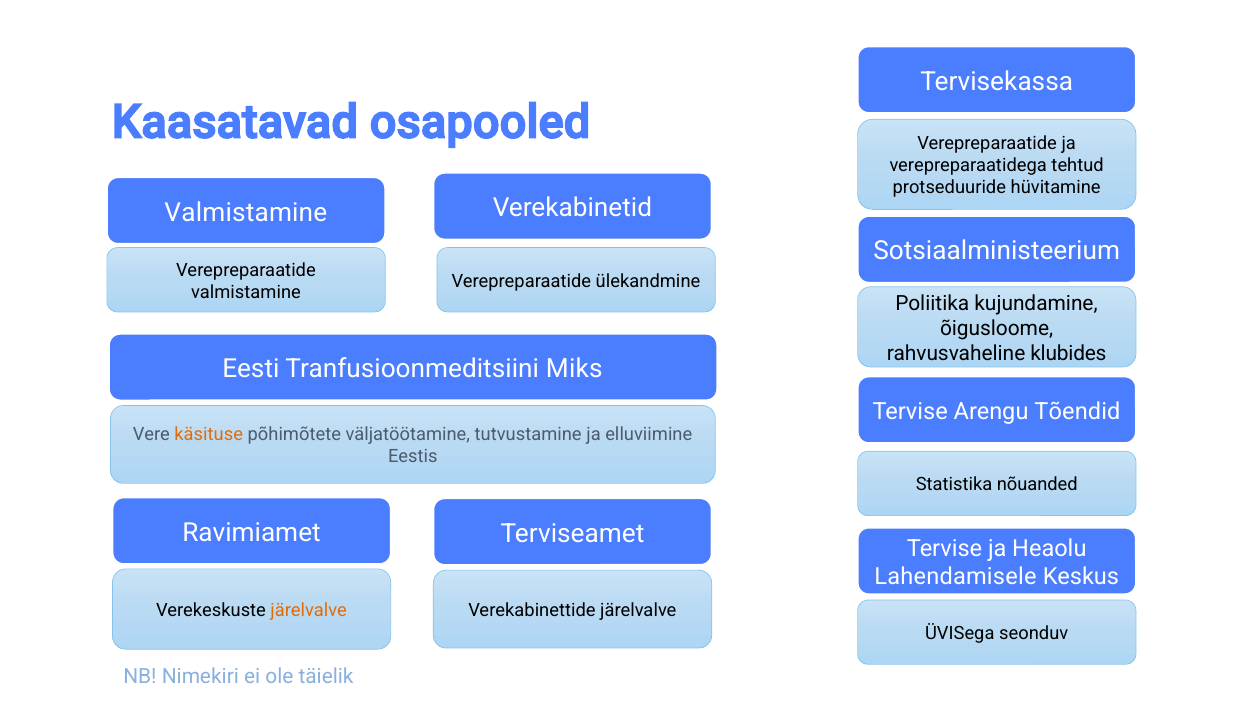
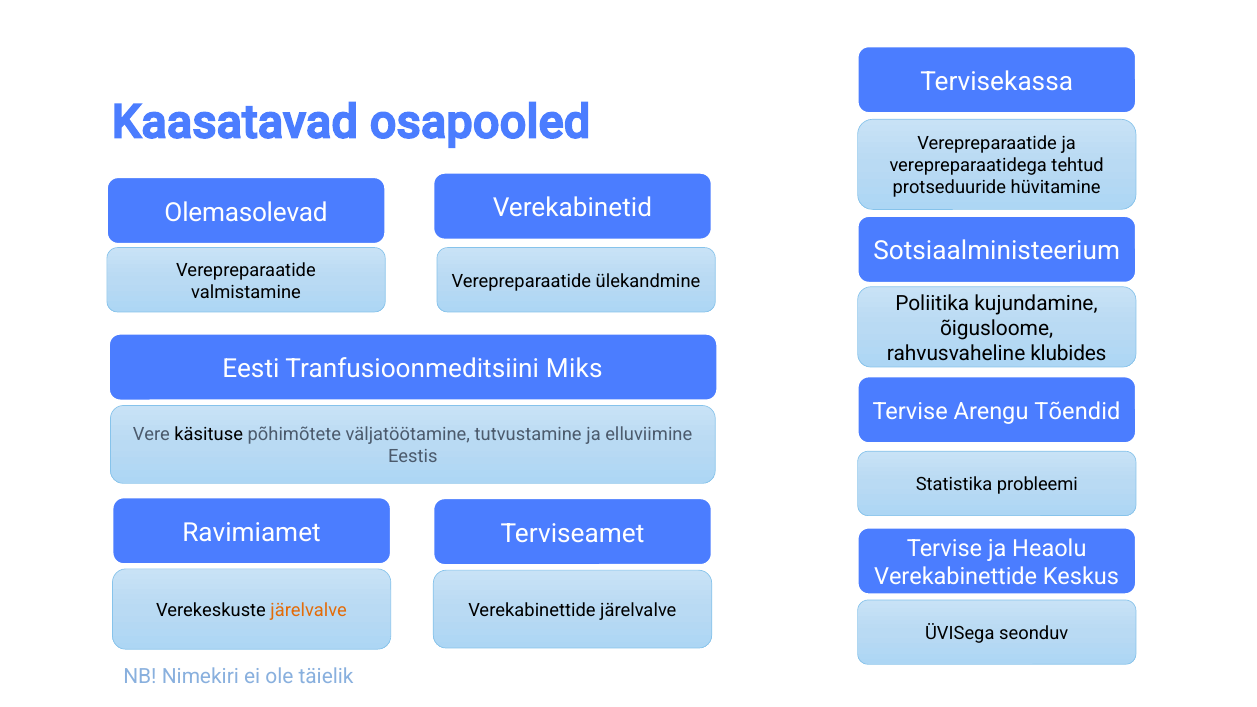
Valmistamine: Valmistamine -> Olemasolevad (246, 212)
käsituse colour: orange -> black (209, 435)
nõuanded: nõuanded -> probleemi (1037, 485)
Lahendamisele: Lahendamisele -> Verekabinettide (956, 577)
